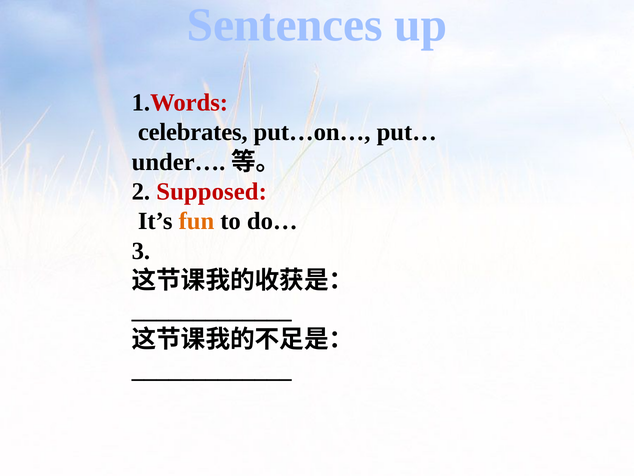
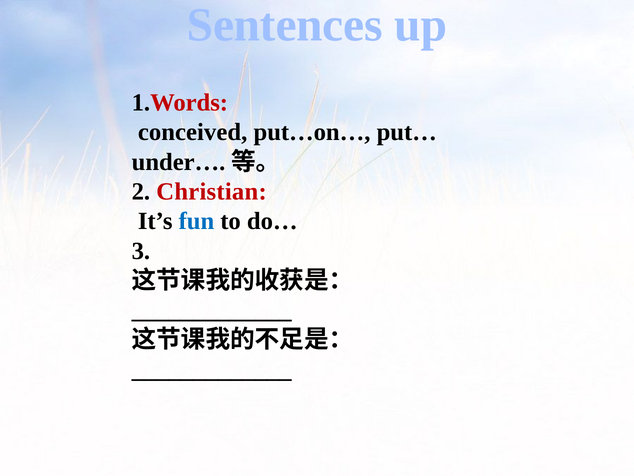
celebrates: celebrates -> conceived (193, 132)
Supposed: Supposed -> Christian (212, 191)
fun colour: orange -> blue (196, 221)
